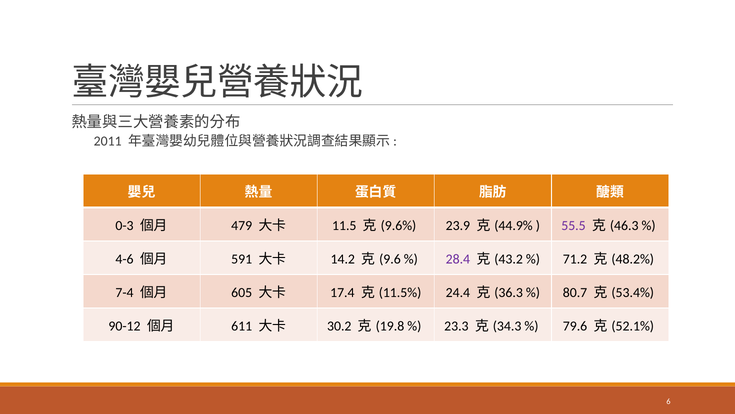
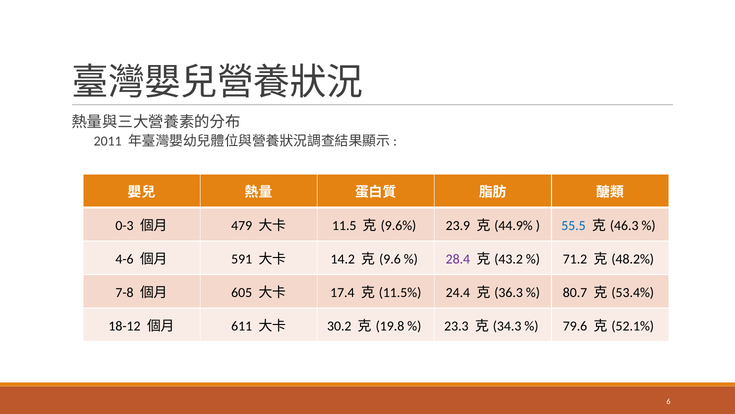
55.5 colour: purple -> blue (574, 225)
7-4: 7-4 -> 7-8 (124, 292)
90-12: 90-12 -> 18-12 (124, 326)
